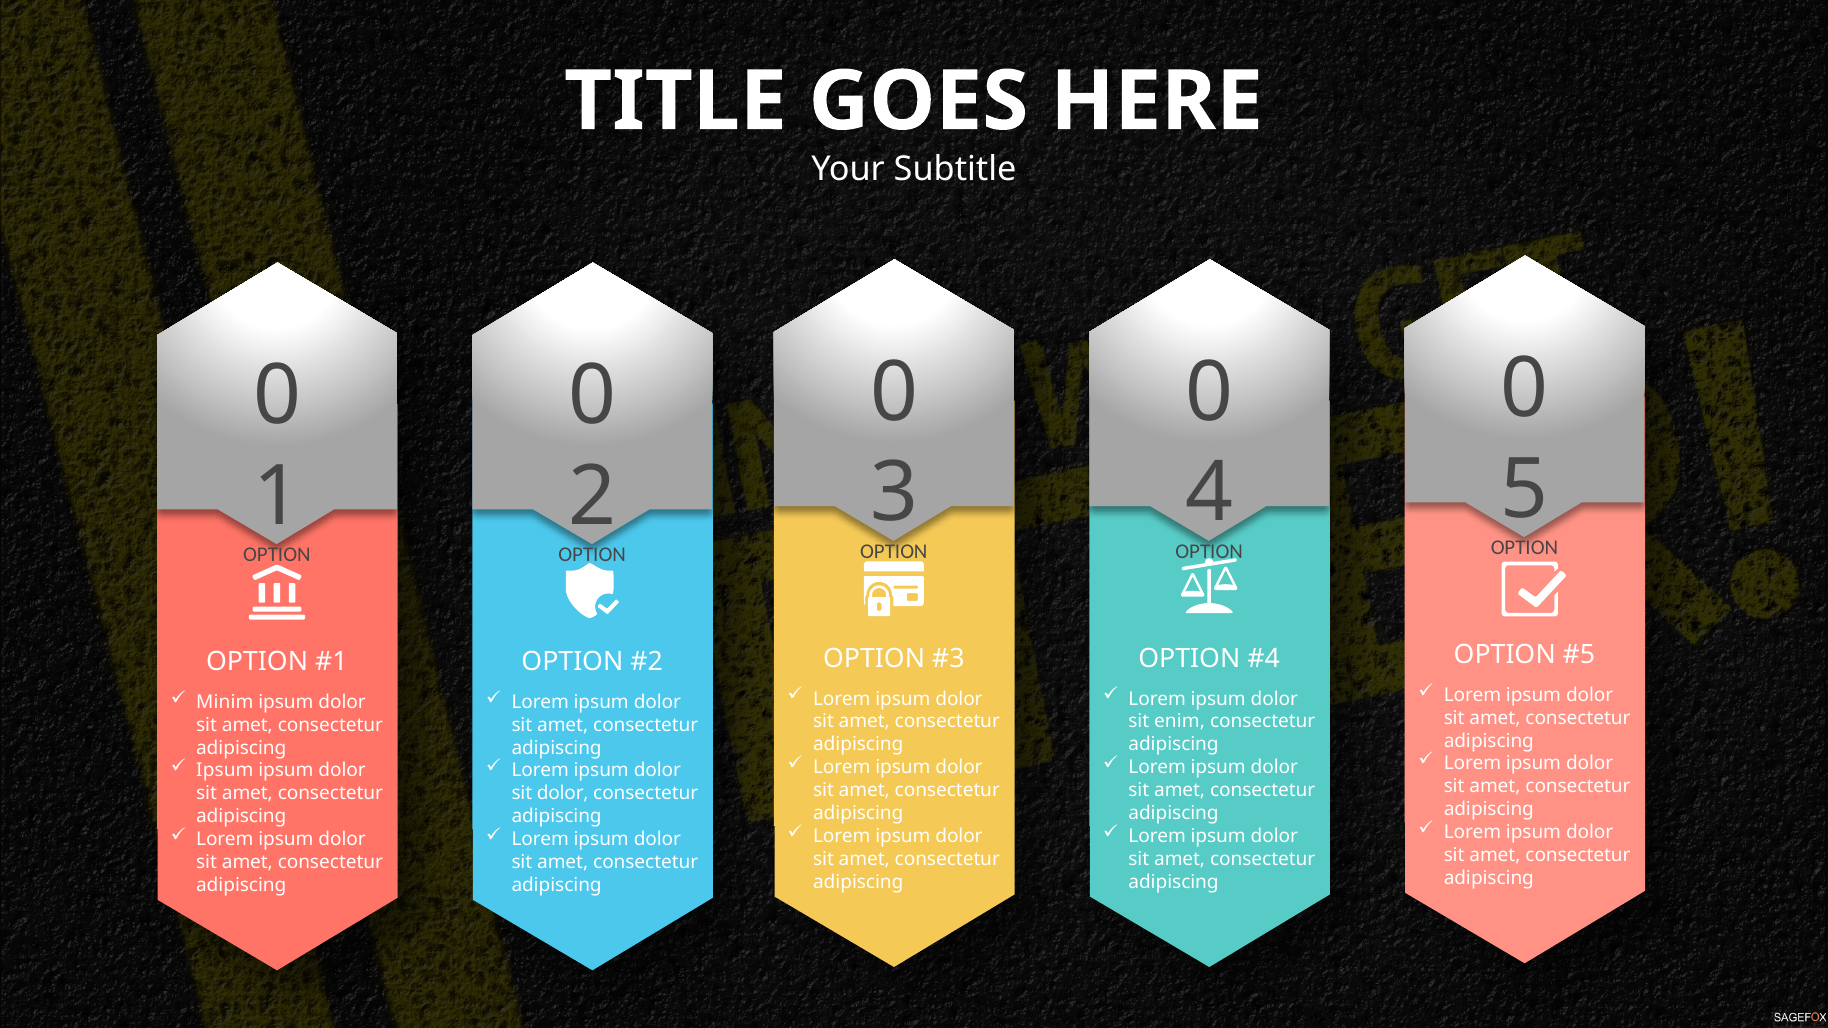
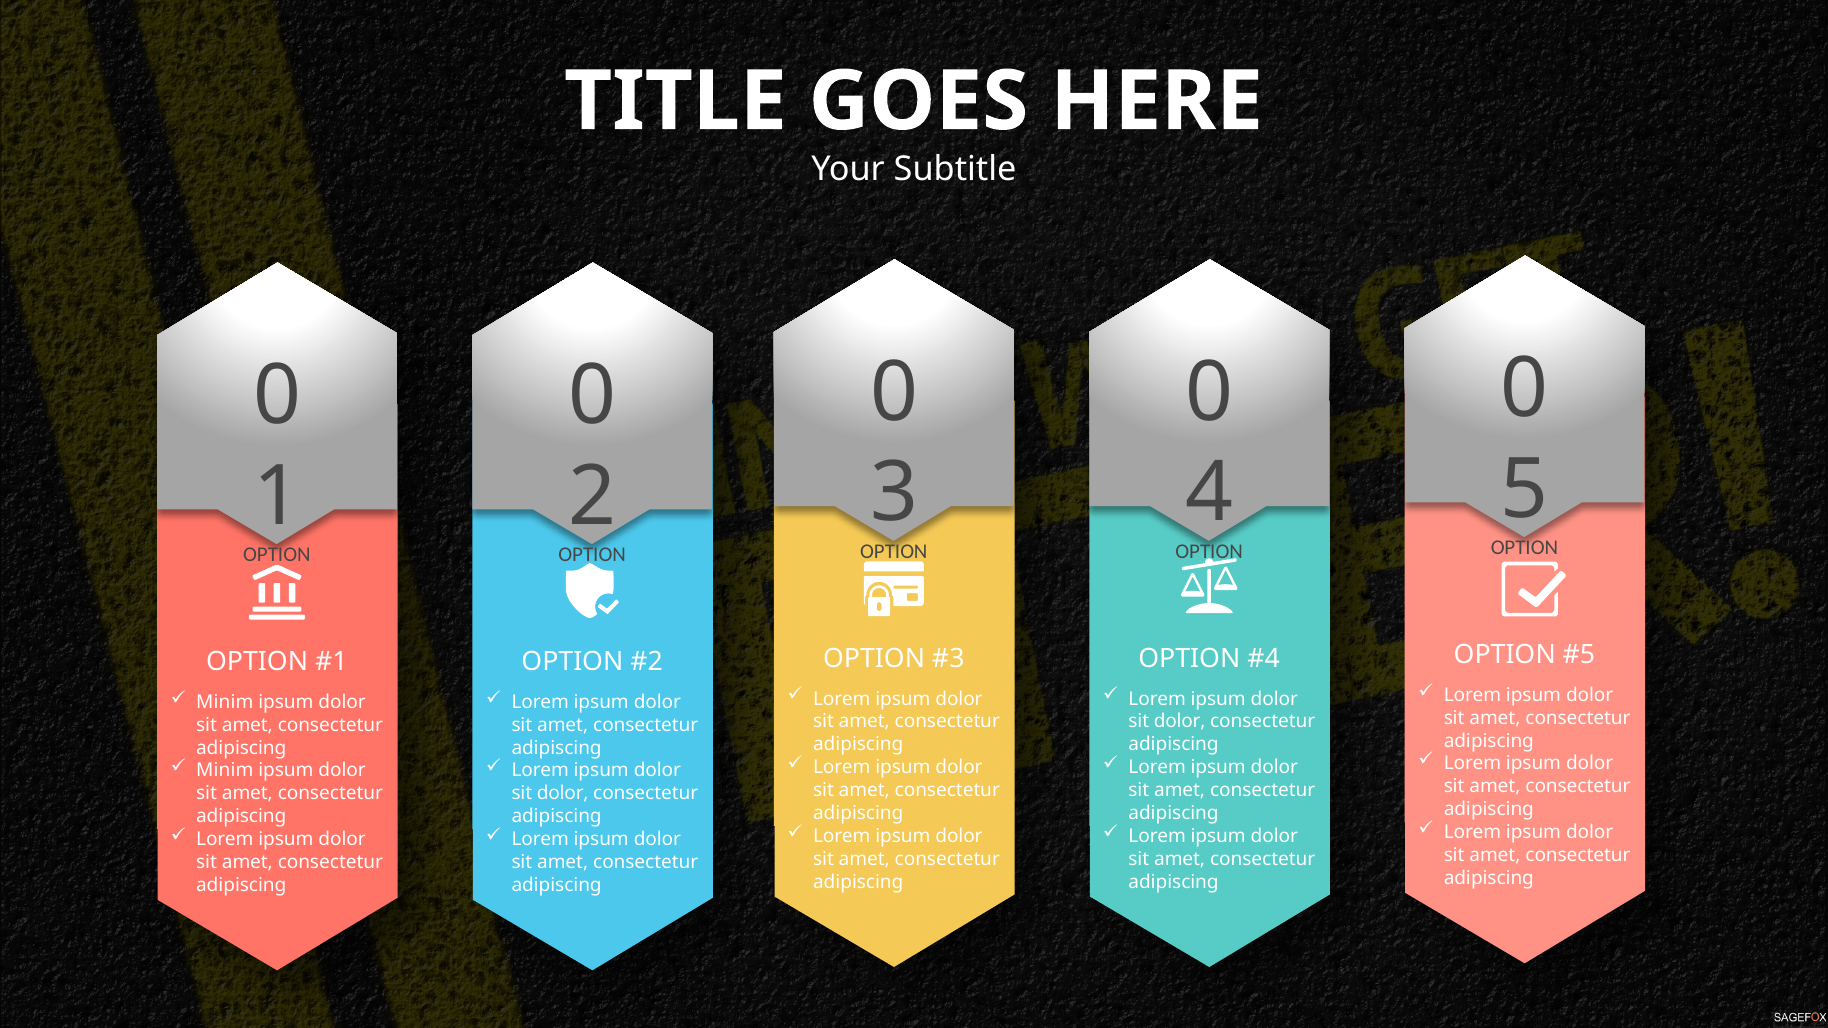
enim: enim -> dolor (1180, 722)
Ipsum: Ipsum -> Minim (225, 771)
